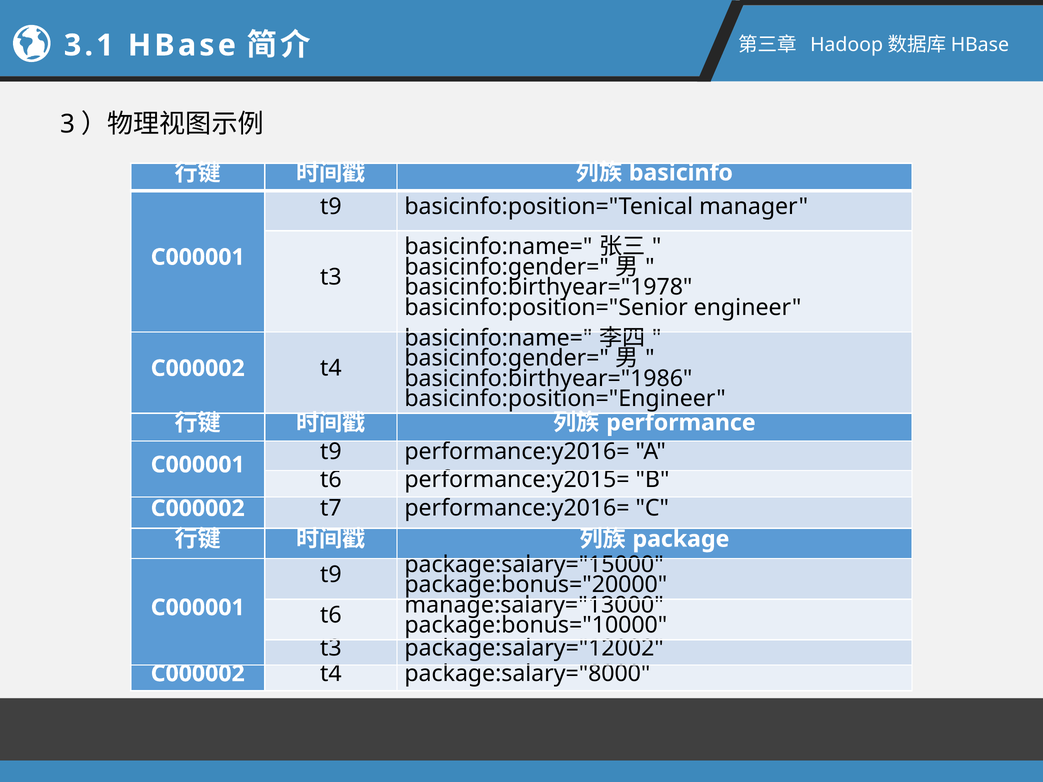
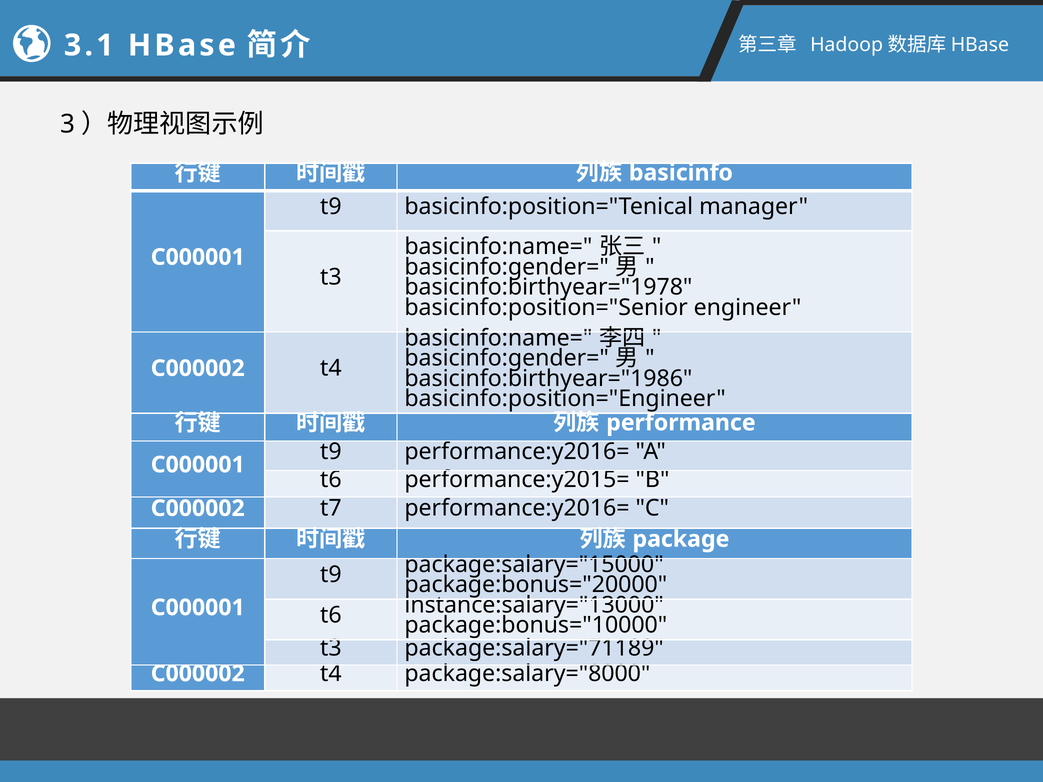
manage:salary="13000: manage:salary="13000 -> instance:salary="13000 (534, 605)
package:salary="12002: package:salary="12002 -> package:salary="71189 (534, 648)
